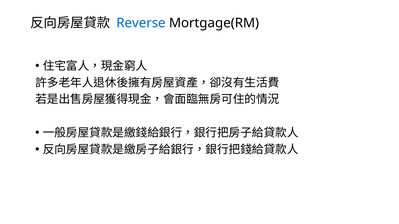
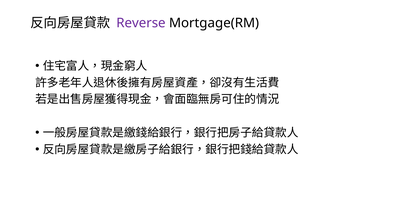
Reverse colour: blue -> purple (141, 23)
